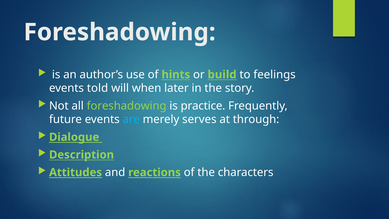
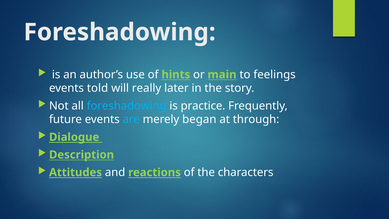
build: build -> main (222, 75)
when: when -> really (147, 88)
foreshadowing colour: light green -> light blue (127, 106)
serves: serves -> began (199, 119)
